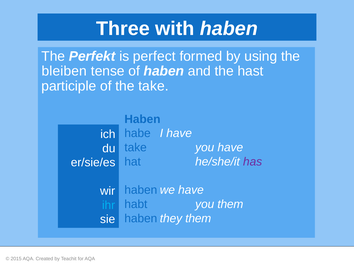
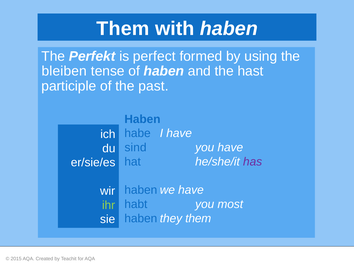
Three: Three -> Them (123, 28)
the take: take -> past (153, 86)
take: take -> sind (136, 147)
you them: them -> most (230, 204)
ihr colour: light blue -> light green (109, 205)
